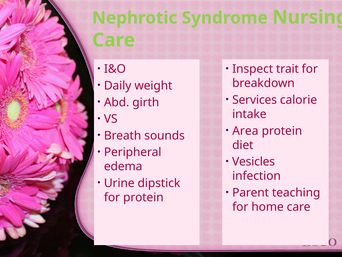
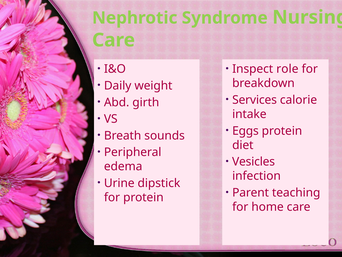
trait: trait -> role (287, 69)
Area: Area -> Eggs (245, 131)
